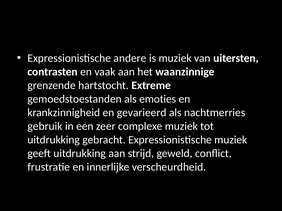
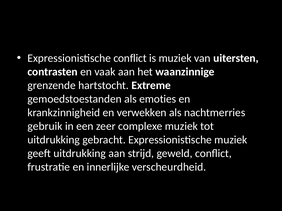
Expressionistische andere: andere -> conflict (130, 58)
gevarieerd: gevarieerd -> verwekken (142, 113)
